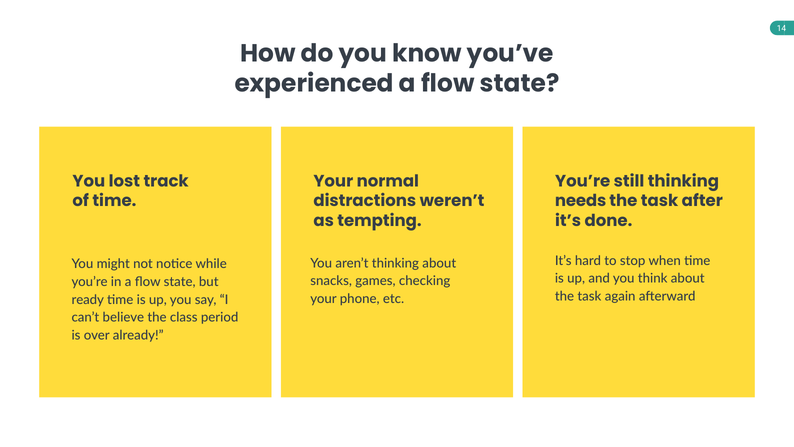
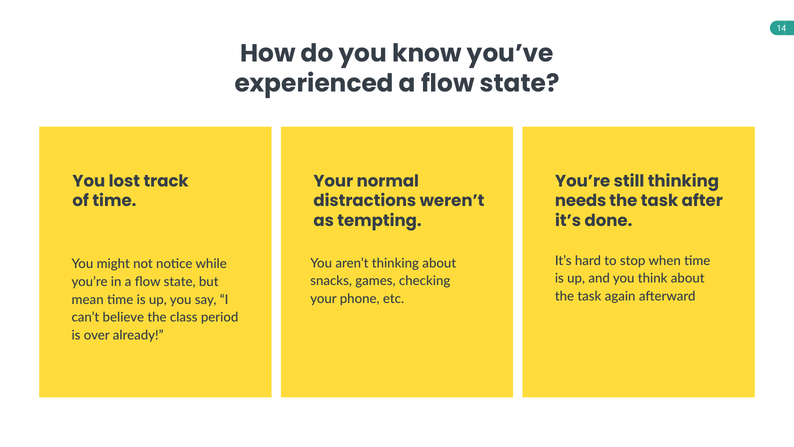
ready: ready -> mean (88, 300)
